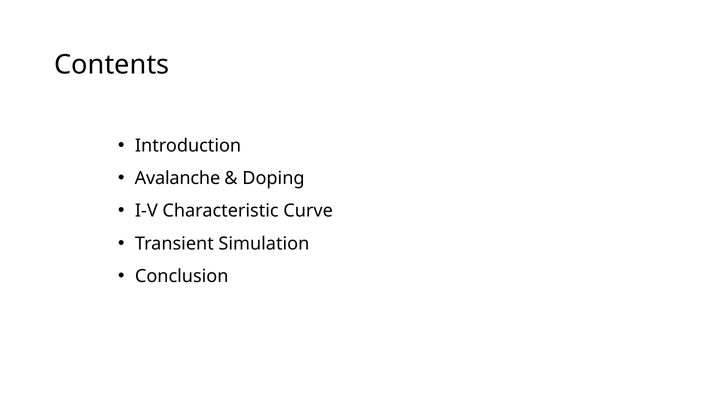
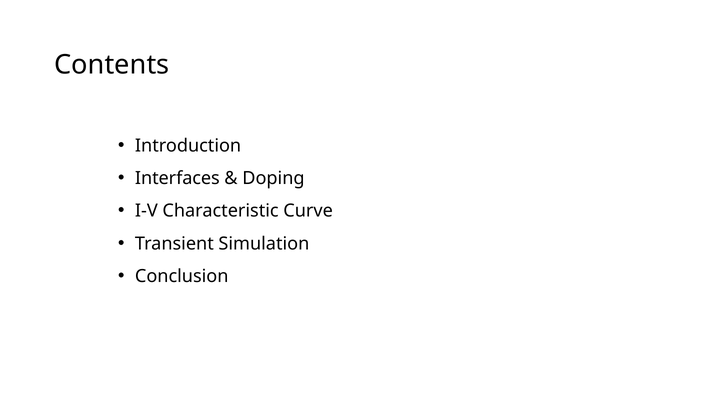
Avalanche: Avalanche -> Interfaces (177, 179)
